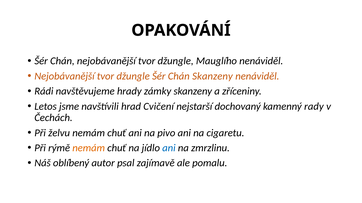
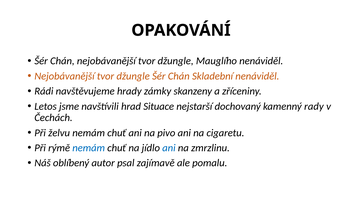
Chán Skanzeny: Skanzeny -> Skladební (213, 76)
Cvičení: Cvičení -> Situace (159, 107)
nemám colour: orange -> blue (89, 148)
